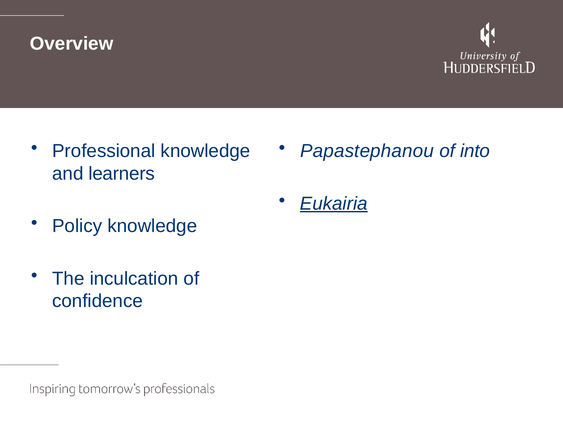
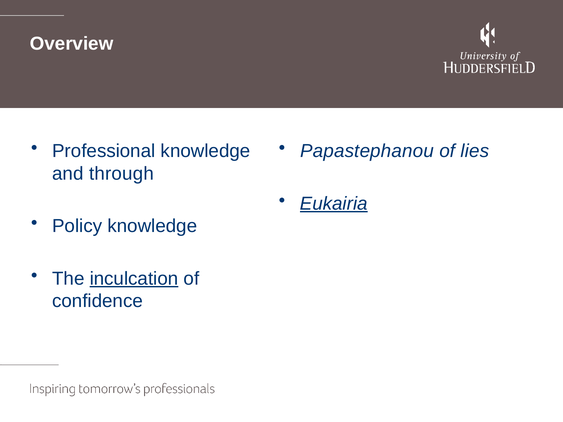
into: into -> lies (475, 151)
learners: learners -> through (121, 174)
inculcation underline: none -> present (134, 279)
